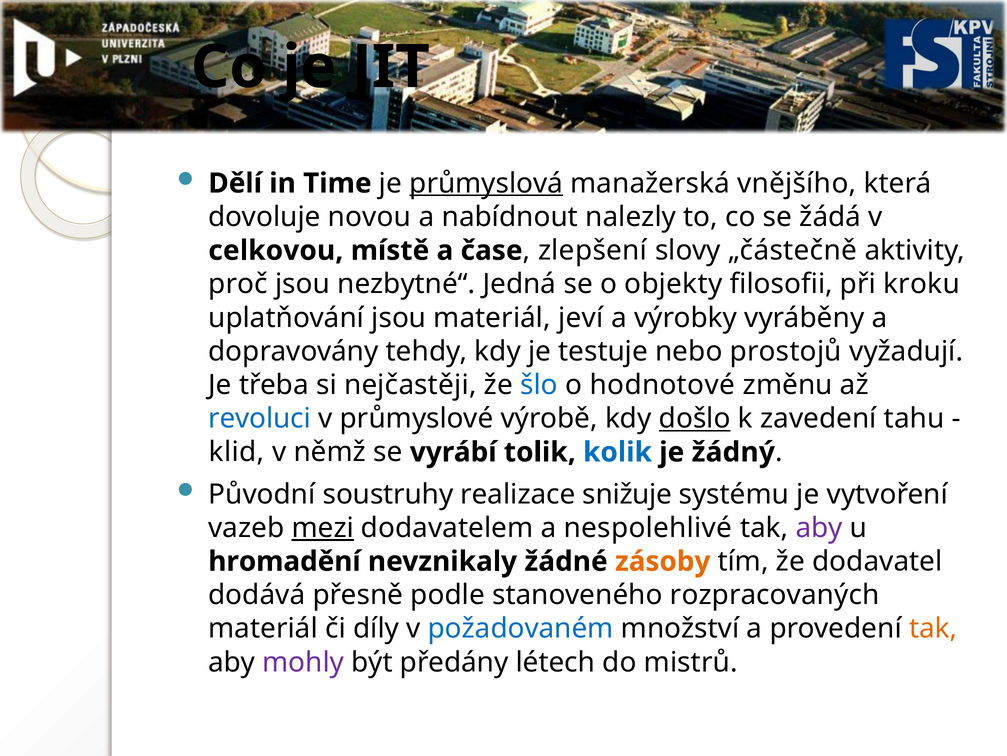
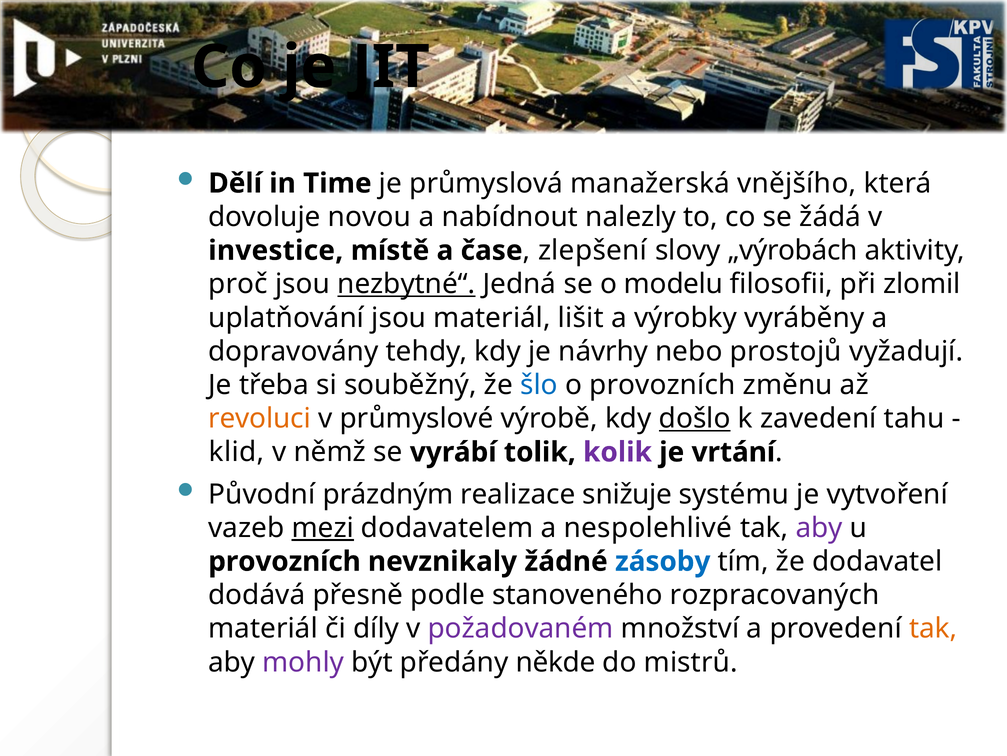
průmyslová underline: present -> none (486, 183)
celkovou: celkovou -> investice (276, 250)
„částečně: „částečně -> „výrobách (793, 250)
nezbytné“ underline: none -> present (406, 284)
objekty: objekty -> modelu (674, 284)
kroku: kroku -> zlomil (922, 284)
jeví: jeví -> lišit (581, 317)
testuje: testuje -> návrhy (603, 351)
nejčastěji: nejčastěji -> souběžný (410, 385)
o hodnotové: hodnotové -> provozních (662, 385)
revoluci colour: blue -> orange (260, 418)
kolik colour: blue -> purple (617, 452)
žádný: žádný -> vrtání (733, 452)
soustruhy: soustruhy -> prázdným (388, 494)
hromadění: hromadění -> provozních (285, 561)
zásoby colour: orange -> blue (663, 561)
požadovaném colour: blue -> purple (521, 628)
létech: létech -> někde (556, 662)
